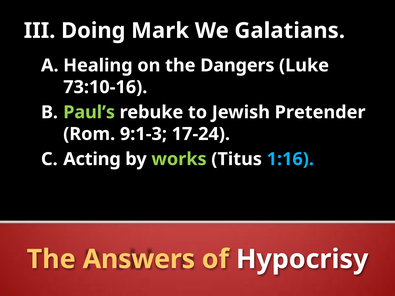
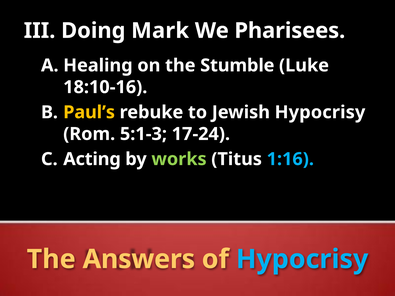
Galatians: Galatians -> Pharisees (290, 31)
Dangers: Dangers -> Stumble (237, 65)
73:10-16: 73:10-16 -> 18:10-16 (105, 87)
Paul’s colour: light green -> yellow (89, 112)
Jewish Pretender: Pretender -> Hypocrisy (320, 112)
9:1-3: 9:1-3 -> 5:1-3 (143, 134)
Hypocrisy colour: white -> light blue (302, 259)
